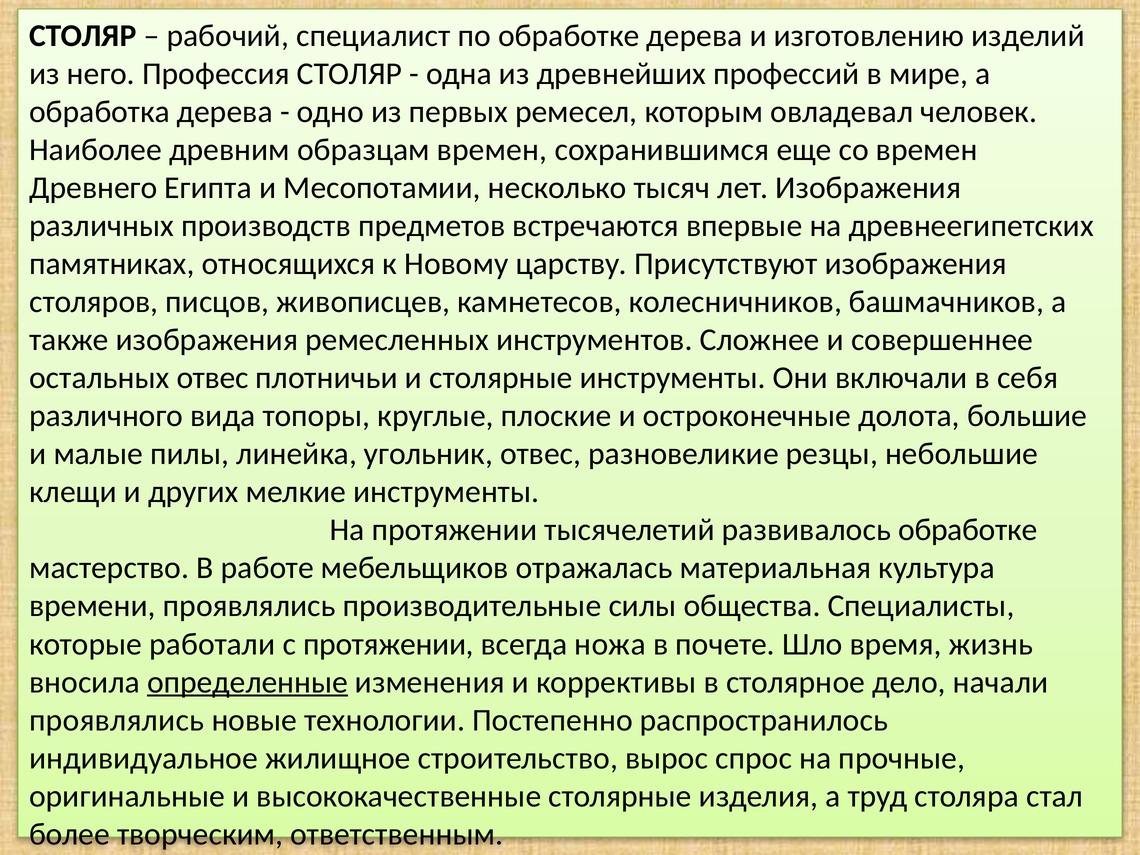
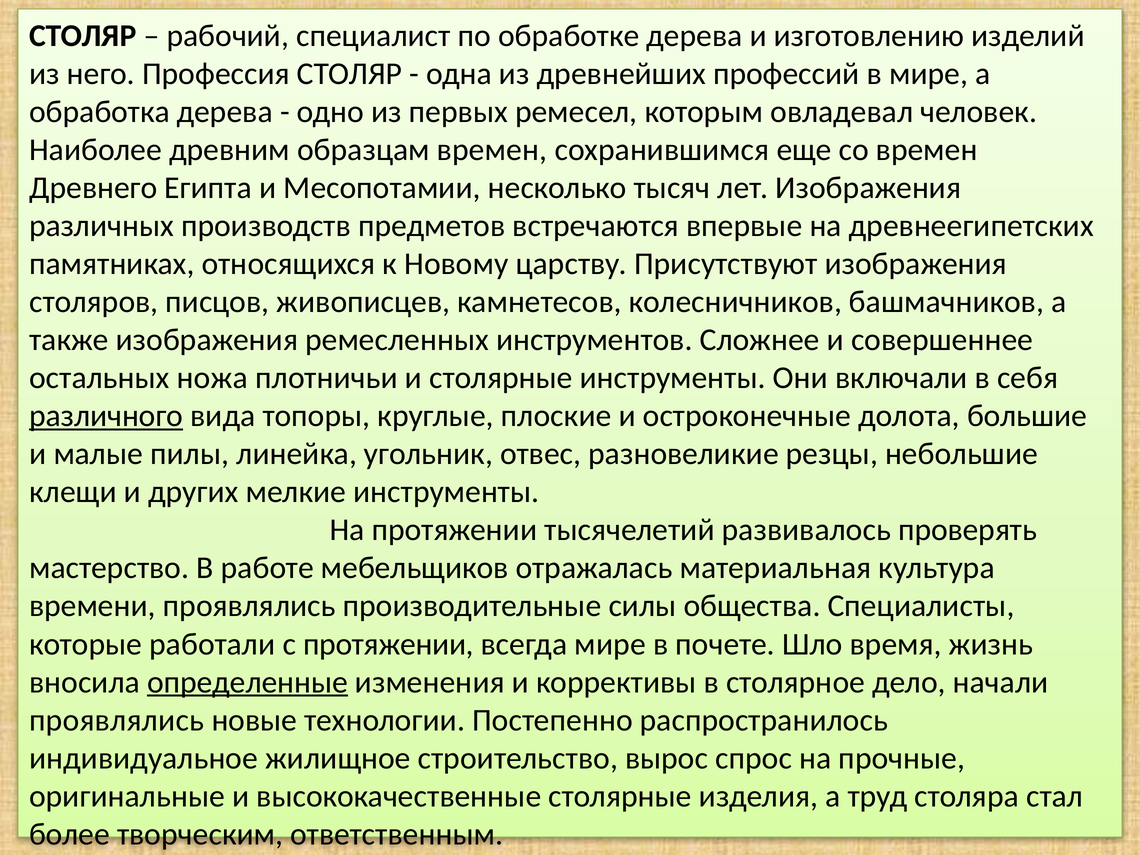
остальных отвес: отвес -> ножа (212, 378)
различного underline: none -> present (106, 416)
развивалось обработке: обработке -> проверять (968, 530)
всегда ножа: ножа -> мире (610, 644)
